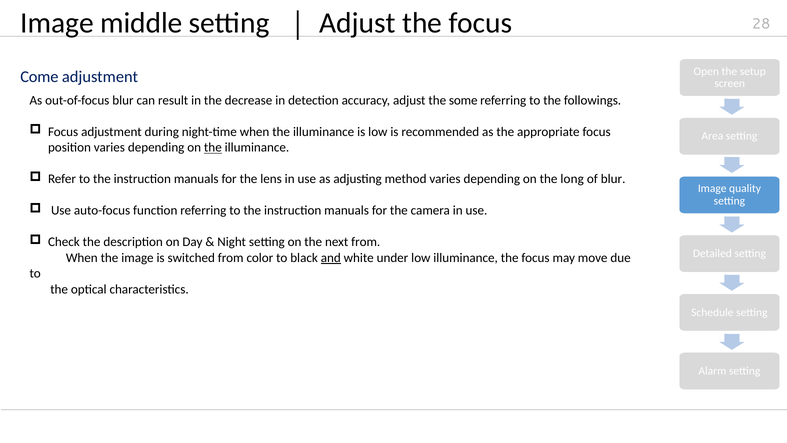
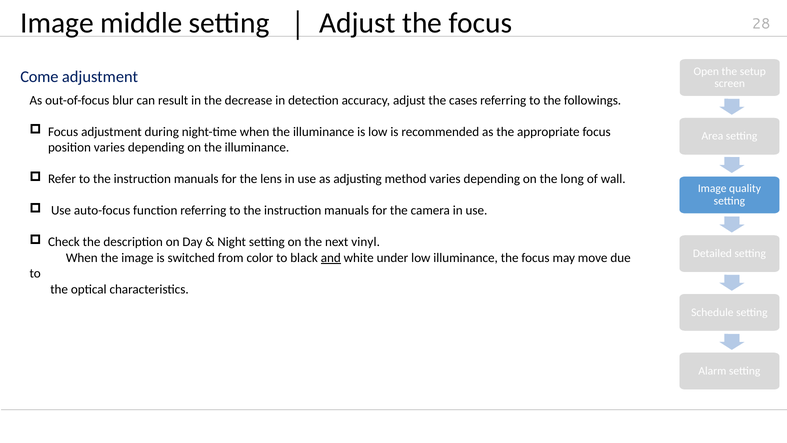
some: some -> cases (463, 100)
the underline: present -> none (213, 147)
of blur: blur -> wall (613, 179)
next from: from -> vinyl (366, 242)
